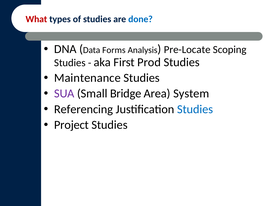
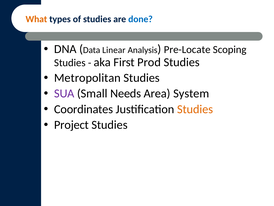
What colour: red -> orange (36, 19)
Forms: Forms -> Linear (114, 50)
Maintenance: Maintenance -> Metropolitan (87, 78)
Bridge: Bridge -> Needs (126, 93)
Referencing: Referencing -> Coordinates (84, 109)
Studies colour: blue -> orange (195, 109)
